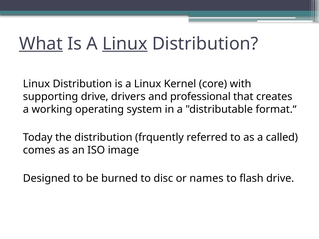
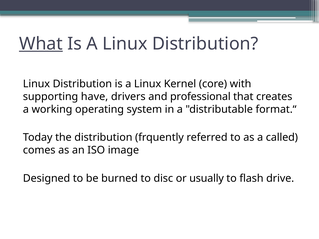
Linux underline: present -> none (125, 44)
supporting drive: drive -> have (95, 97)
names: names -> usually (207, 179)
